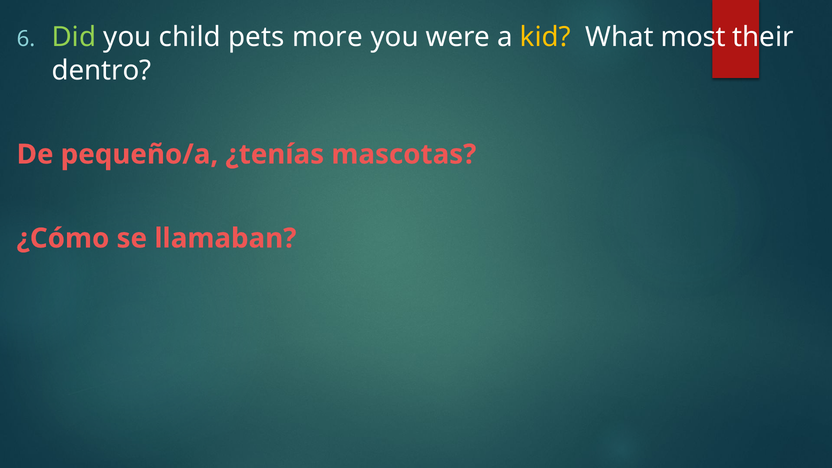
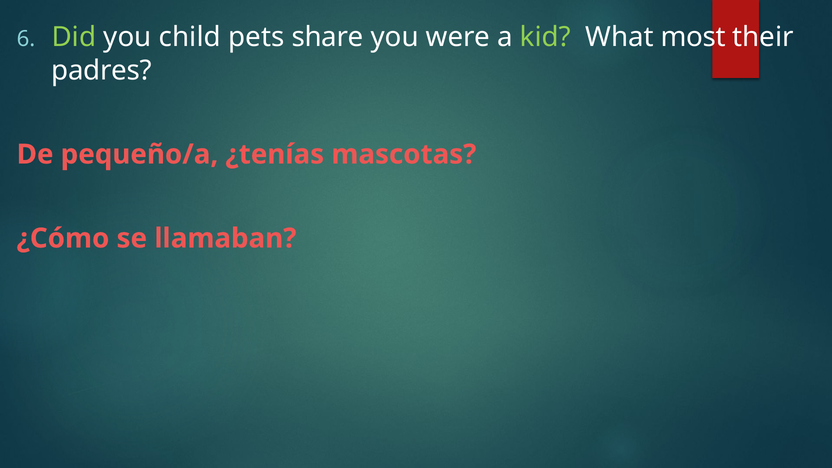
more: more -> share (328, 37)
kid colour: yellow -> light green (545, 37)
dentro: dentro -> padres (102, 70)
